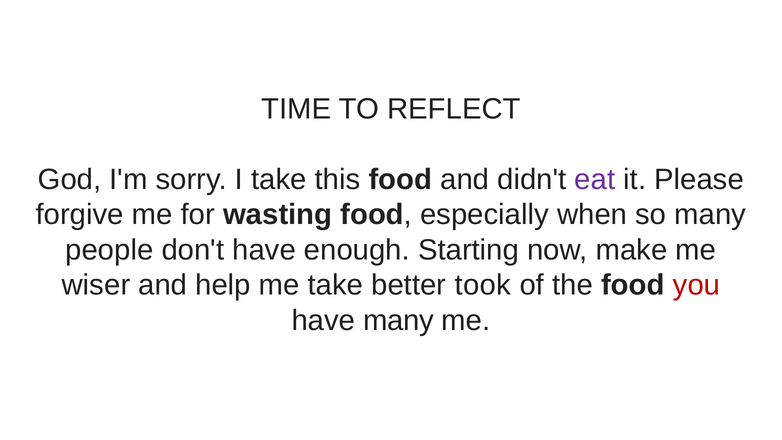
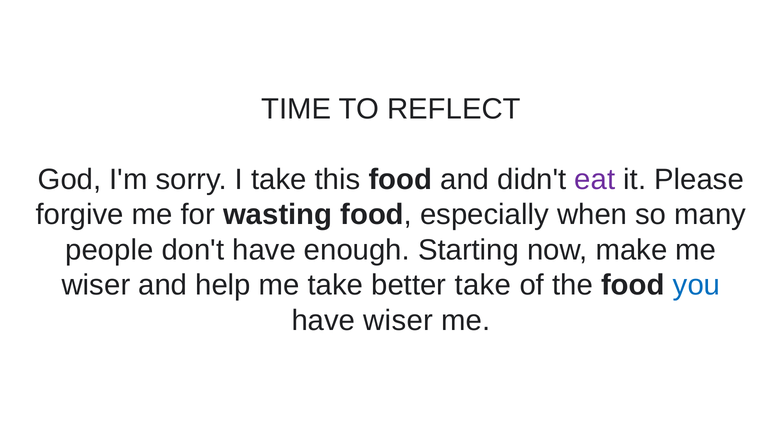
better took: took -> take (483, 285)
you colour: red -> blue (696, 285)
have many: many -> wiser (398, 320)
